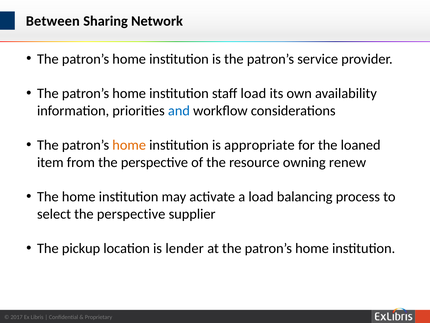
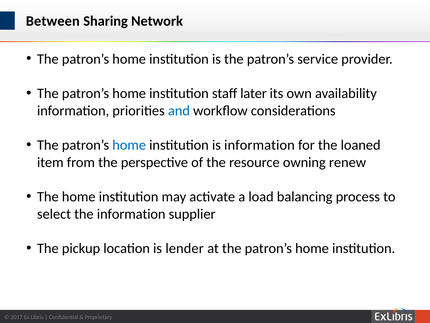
staff load: load -> later (254, 93)
home colour: orange -> blue (129, 145)
is appropriate: appropriate -> information (259, 145)
select the perspective: perspective -> information (131, 214)
